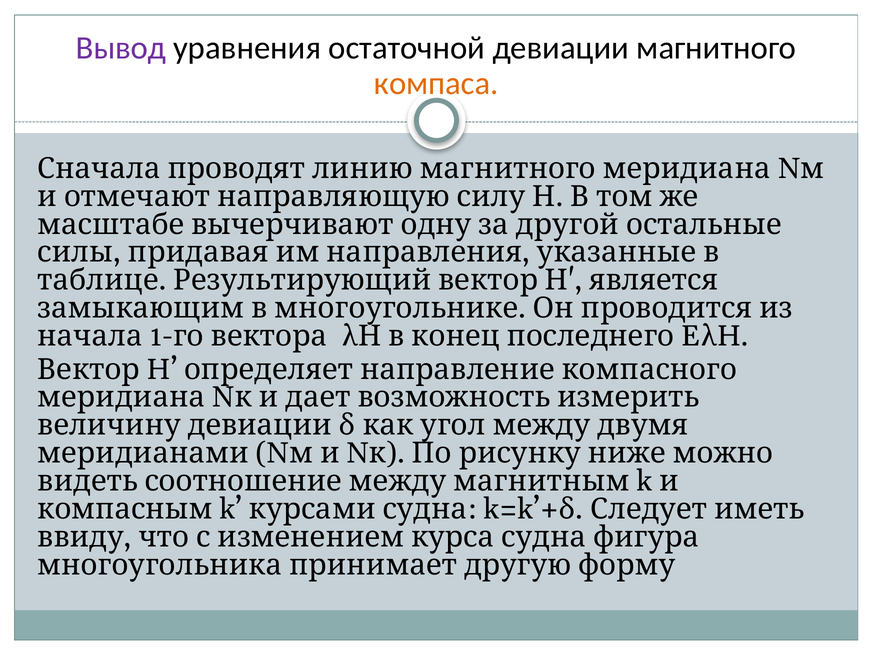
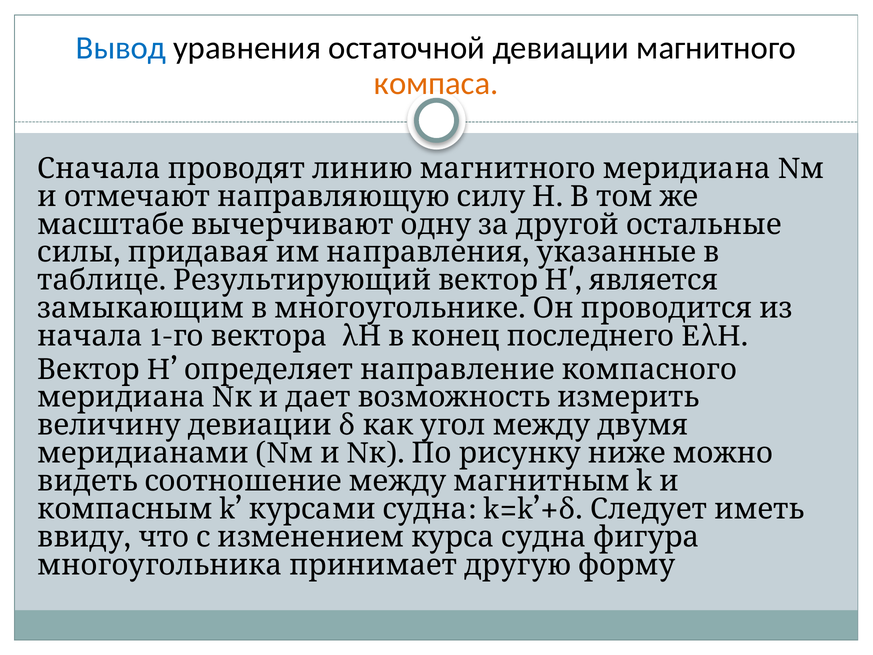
Вывод colour: purple -> blue (121, 48)
